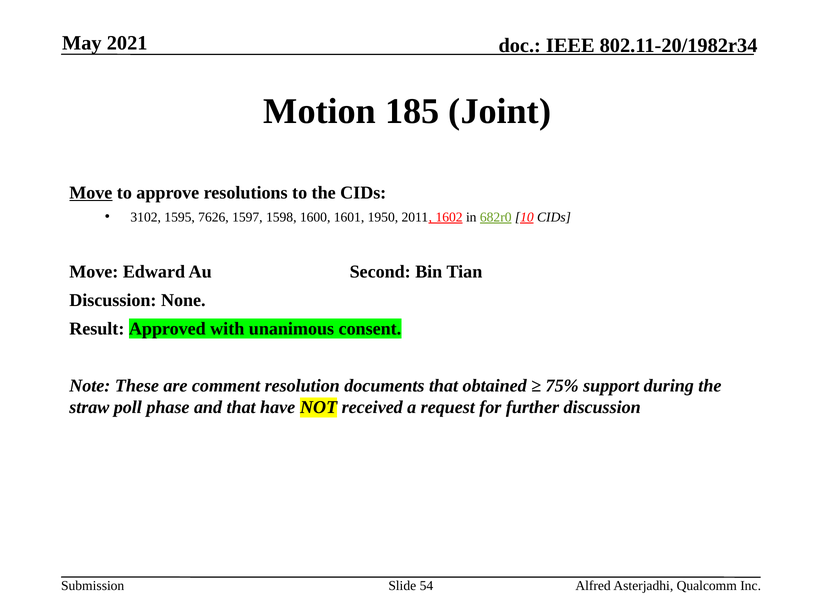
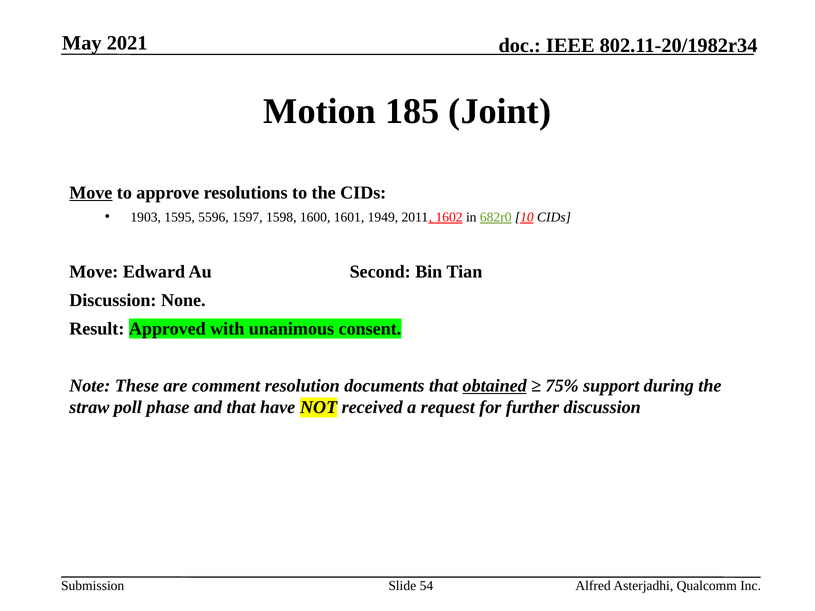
3102: 3102 -> 1903 (146, 217)
7626: 7626 -> 5596 (213, 217)
1950: 1950 -> 1949 (383, 217)
obtained underline: none -> present (495, 386)
